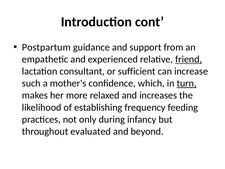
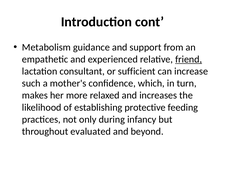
Postpartum: Postpartum -> Metabolism (46, 47)
turn underline: present -> none (187, 83)
frequency: frequency -> protective (145, 107)
